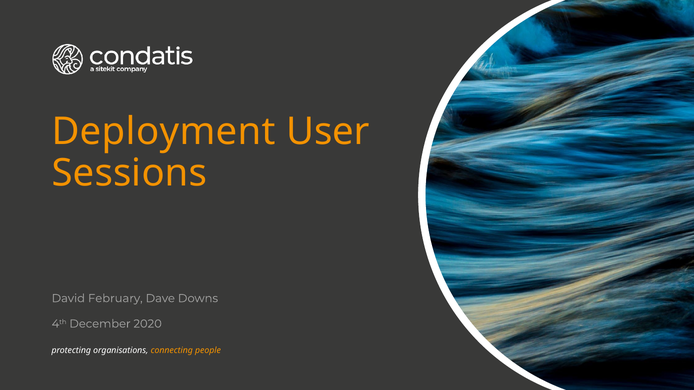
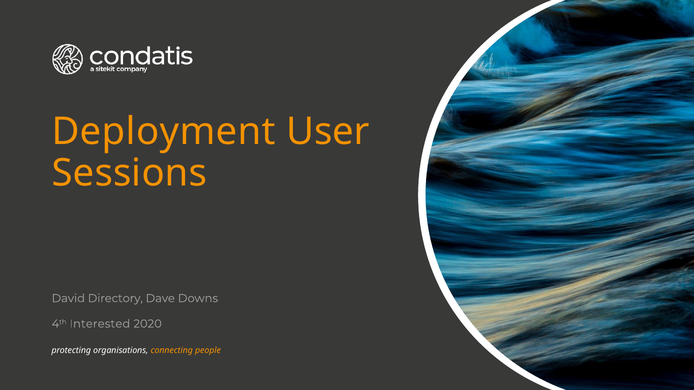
February: February -> Directory (115, 299)
December: December -> Interested (100, 324)
